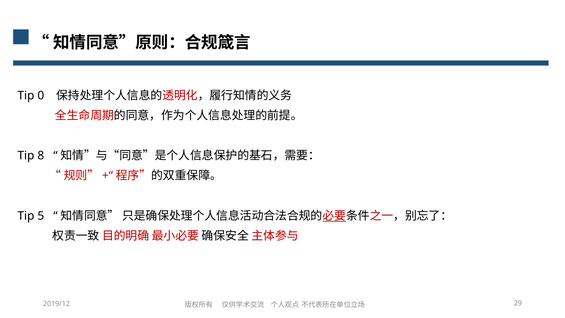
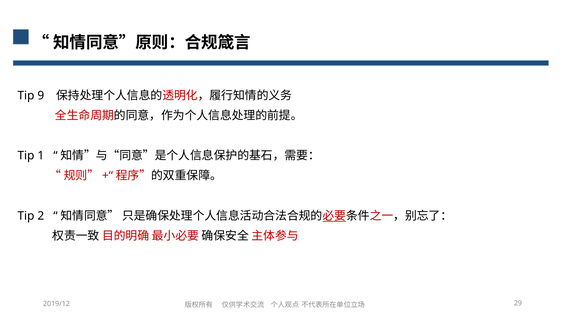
0: 0 -> 9 (41, 95)
8: 8 -> 1 (41, 156)
5: 5 -> 2 (41, 216)
